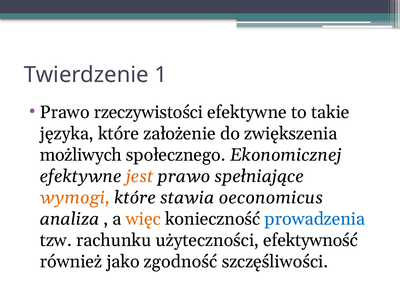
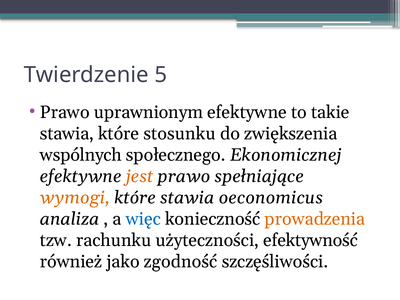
1: 1 -> 5 (161, 75)
rzeczywistości: rzeczywistości -> uprawnionym (148, 112)
języka: języka -> stawia (67, 134)
założenie: założenie -> stosunku (180, 134)
możliwych: możliwych -> wspólnych (81, 155)
więc colour: orange -> blue (143, 219)
prowadzenia colour: blue -> orange (315, 219)
